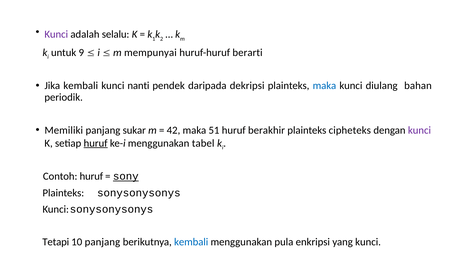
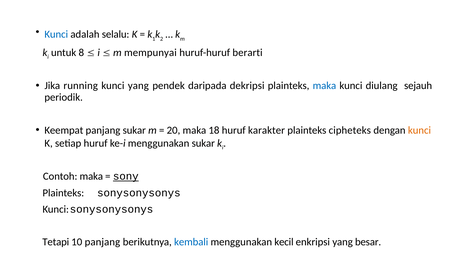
Kunci colour: purple -> blue (56, 34)
9: 9 -> 8 (81, 53)
Jika kembali: kembali -> running (81, 86)
kunci nanti: nanti -> yang (138, 86)
bahan: bahan -> sejauh (418, 86)
Memiliki: Memiliki -> Keempat (64, 130)
42: 42 -> 20 (173, 130)
51: 51 -> 18 (214, 130)
berakhir: berakhir -> karakter (266, 130)
kunci colour: purple -> orange (419, 130)
huruf underline: present -> none (96, 143)
menggunakan tabel: tabel -> sukar (203, 143)
Contoh huruf: huruf -> maka (91, 177)
pula: pula -> kecil (284, 242)
yang kunci: kunci -> besar (368, 242)
